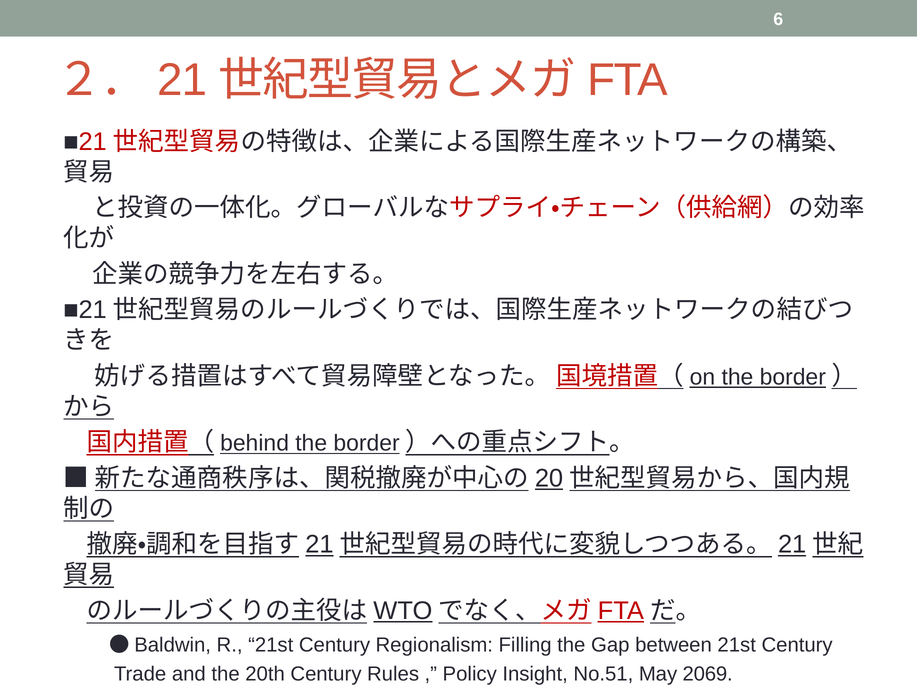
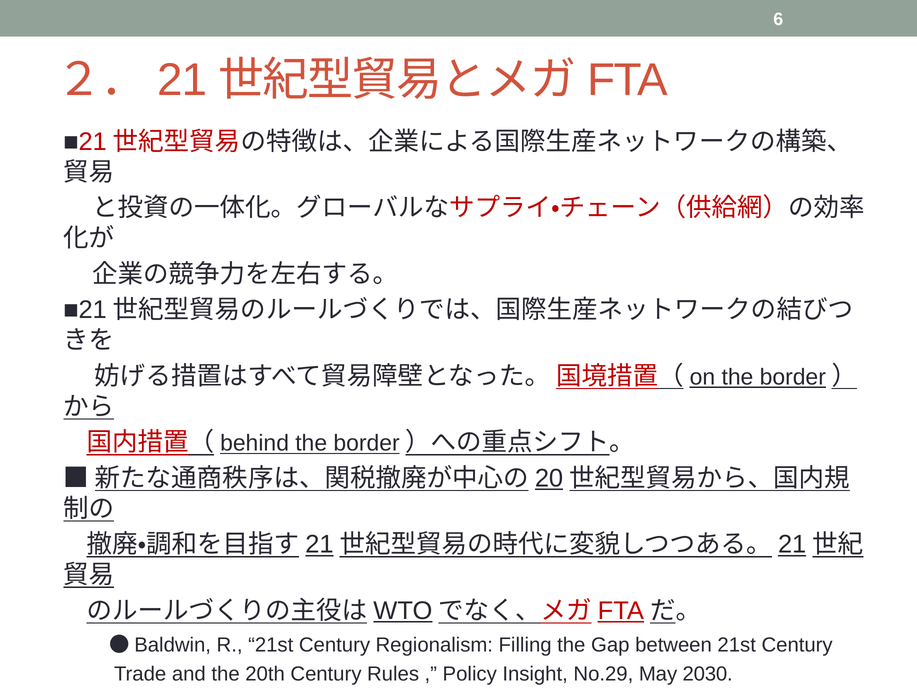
No.51: No.51 -> No.29 (603, 674)
2069: 2069 -> 2030 (708, 674)
